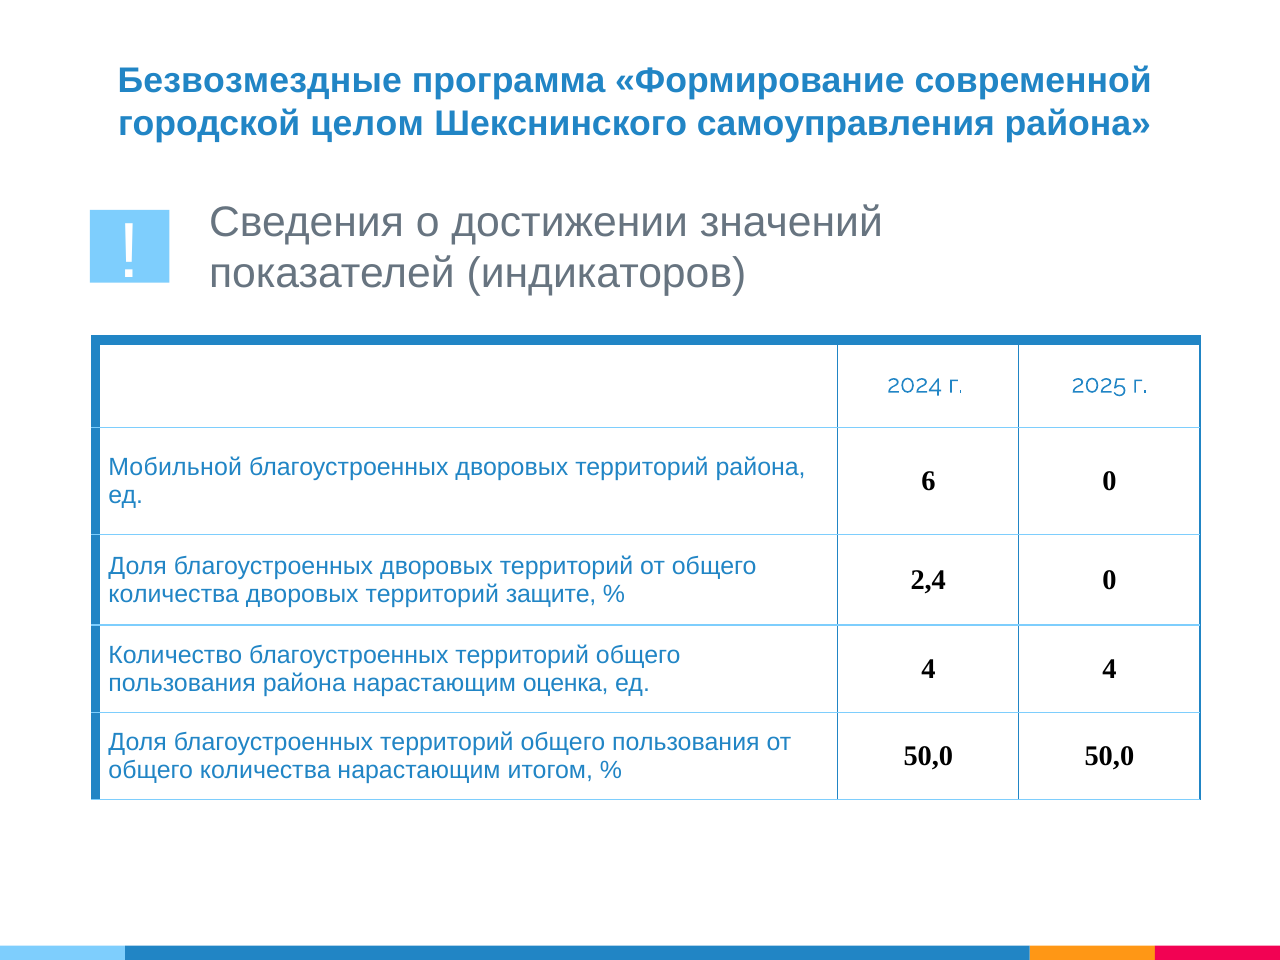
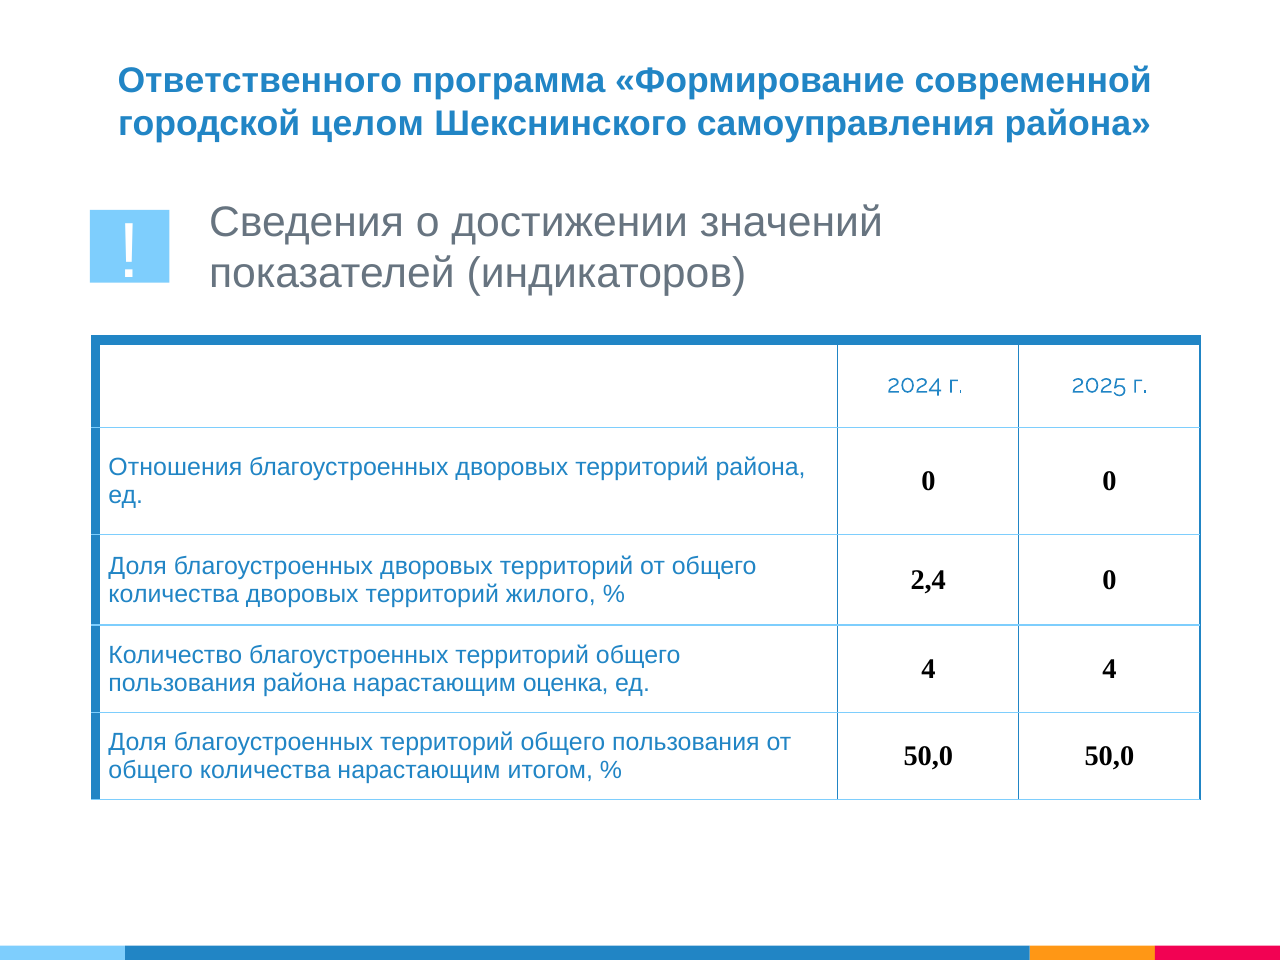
Безвозмездные: Безвозмездные -> Ответственного (260, 81)
Мобильной: Мобильной -> Отношения (175, 467)
ед 6: 6 -> 0 (928, 481)
защите: защите -> жилого (551, 594)
